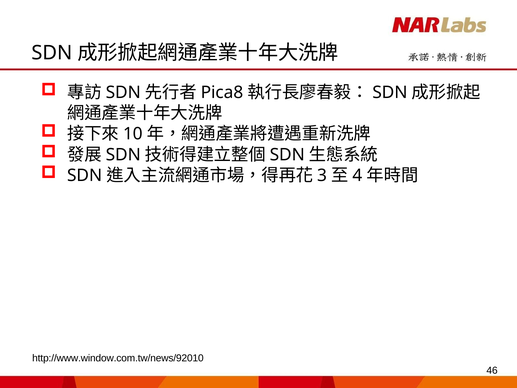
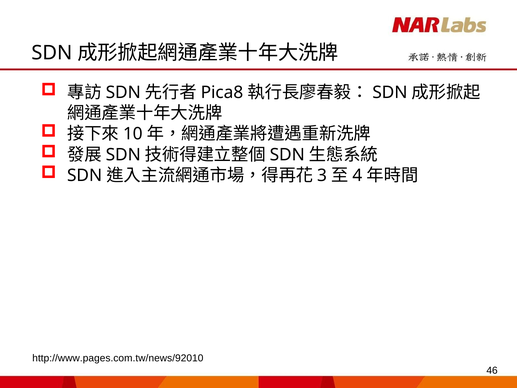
http://www.window.com.tw/news/92010: http://www.window.com.tw/news/92010 -> http://www.pages.com.tw/news/92010 (118, 358)
